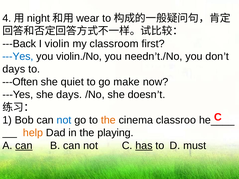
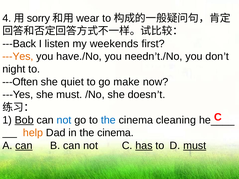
night: night -> sorry (38, 18)
violin: violin -> listen (57, 44)
classroom: classroom -> weekends (114, 44)
---Yes colour: blue -> orange (18, 56)
violin./No: violin./No -> have./No (79, 56)
days: days -> night (14, 69)
she days: days -> must (69, 95)
Bob underline: none -> present (24, 120)
the colour: orange -> blue (108, 120)
classroo: classroo -> cleaning (176, 120)
in the playing: playing -> cinema (115, 133)
must underline: none -> present (195, 146)
